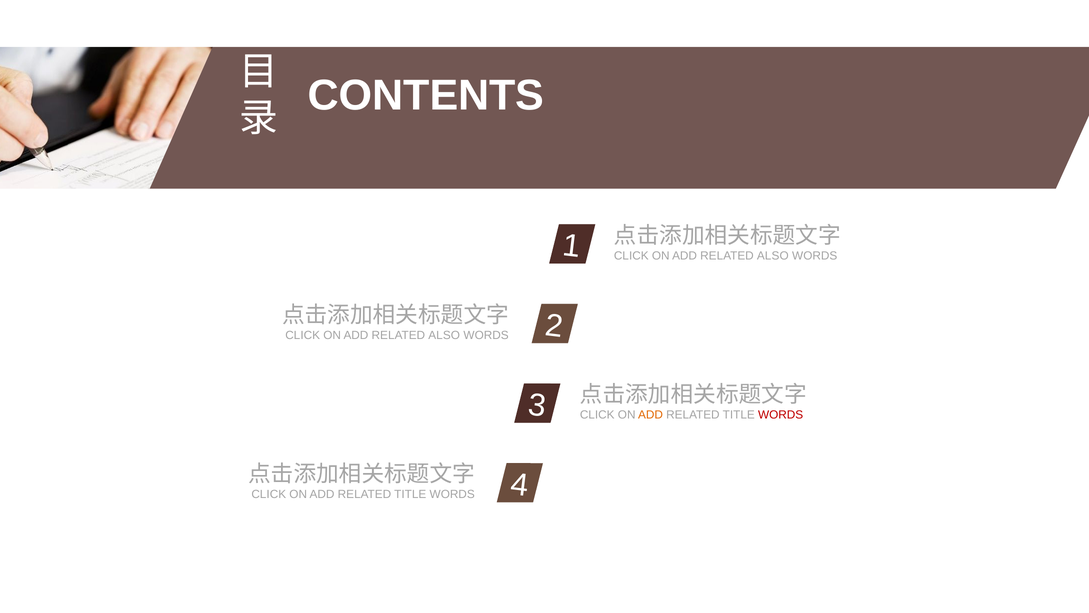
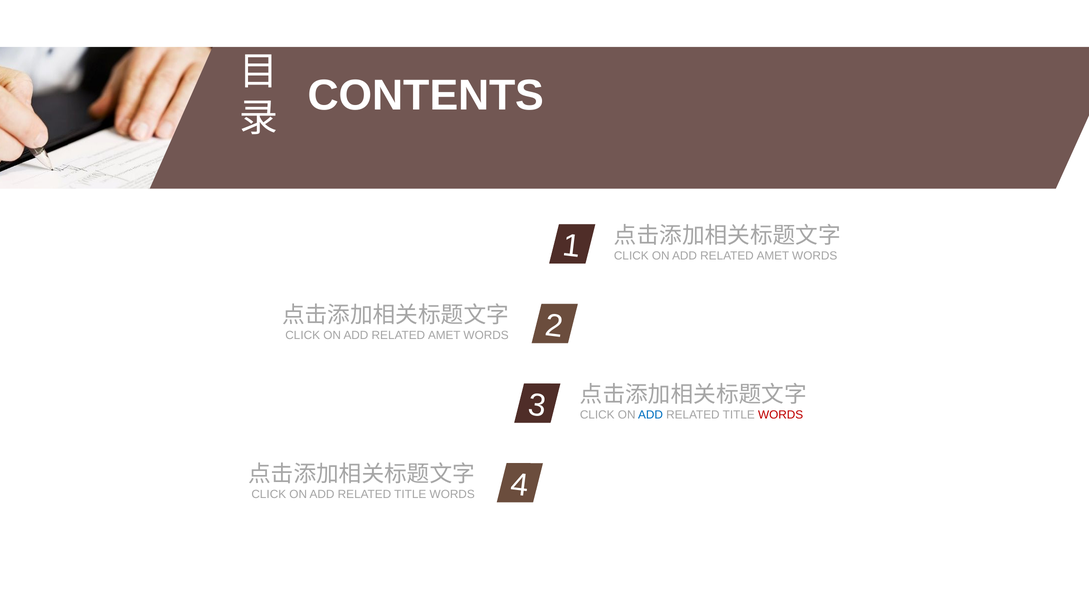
ALSO: ALSO -> AMET (773, 256)
ALSO: ALSO -> AMET (444, 335)
ADD colour: orange -> blue (650, 414)
